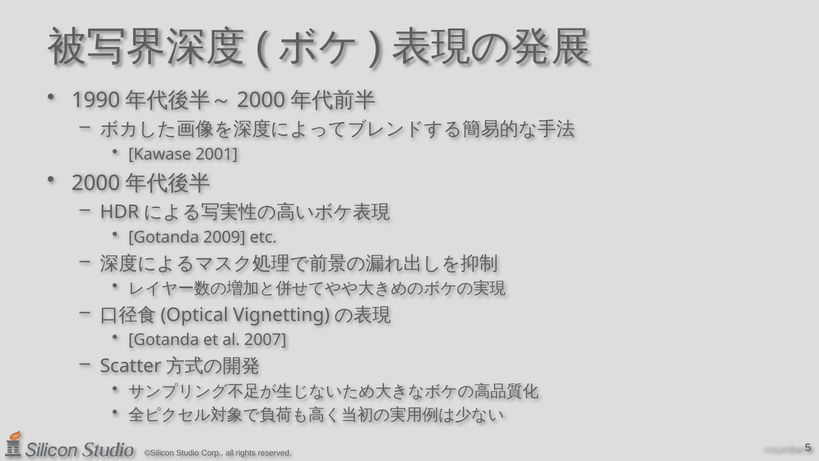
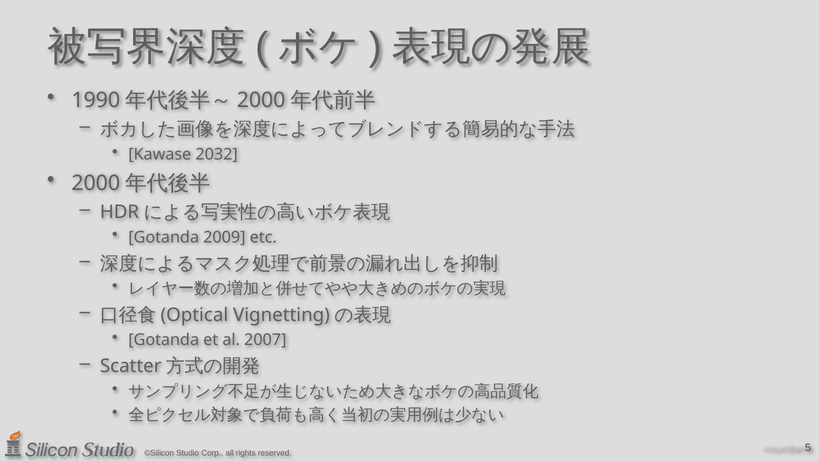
2001: 2001 -> 2032 (217, 154)
